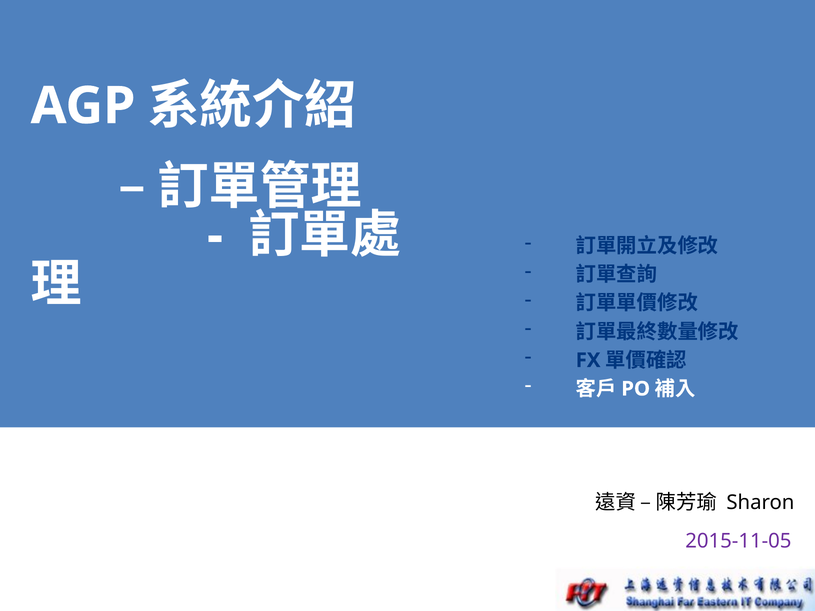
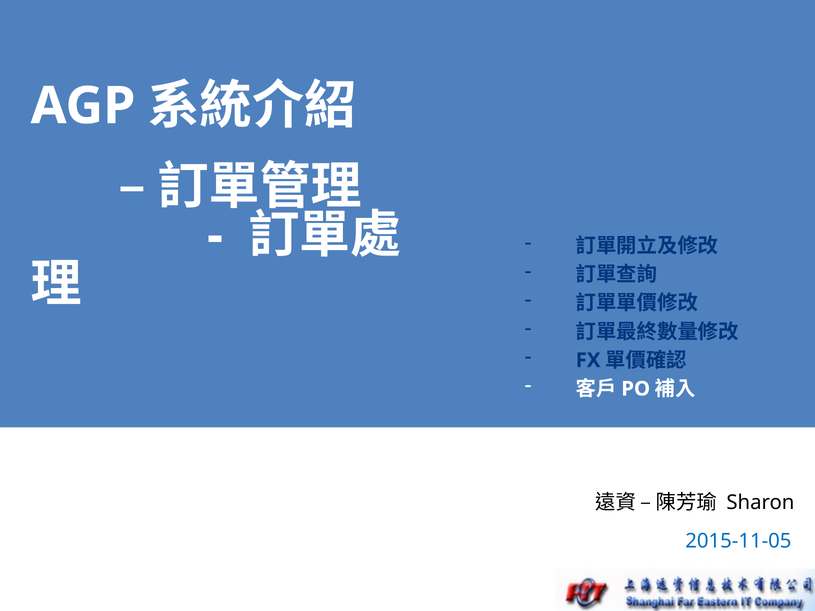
2015-11-05 colour: purple -> blue (738, 541)
